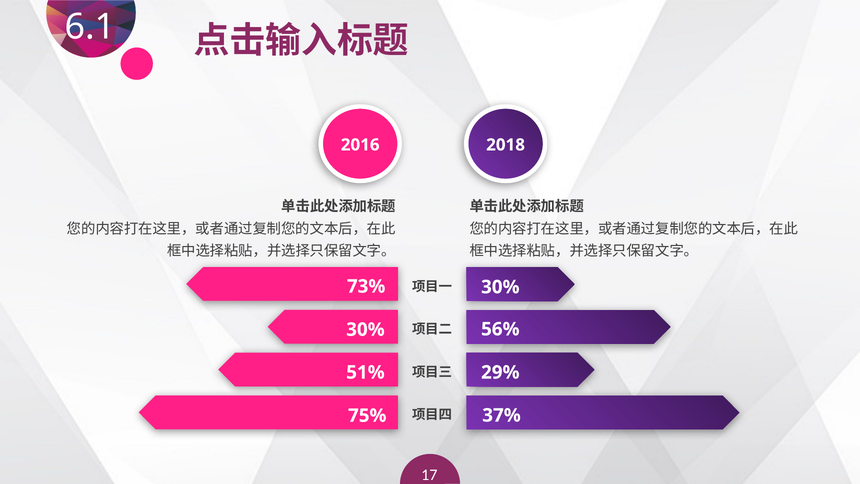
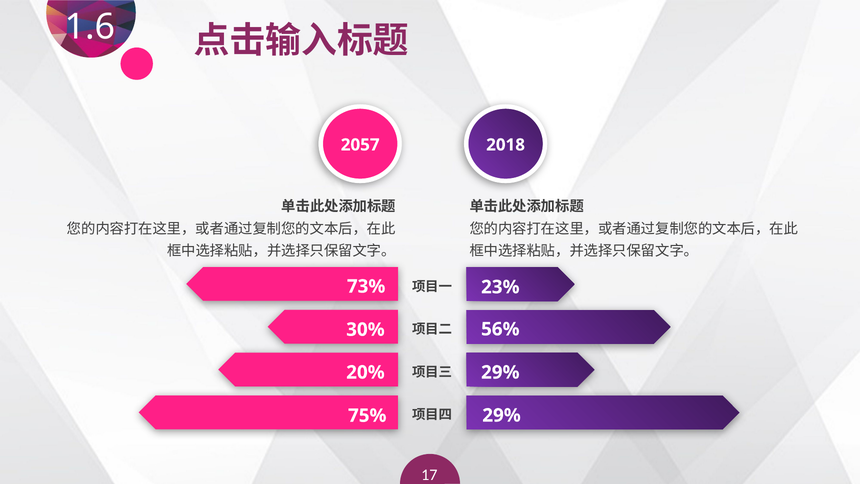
6.1: 6.1 -> 1.6 (90, 27)
2016: 2016 -> 2057 (360, 145)
30%: 30% -> 23% (500, 287)
51%: 51% -> 20% (365, 372)
37%: 37% -> 29% (502, 415)
